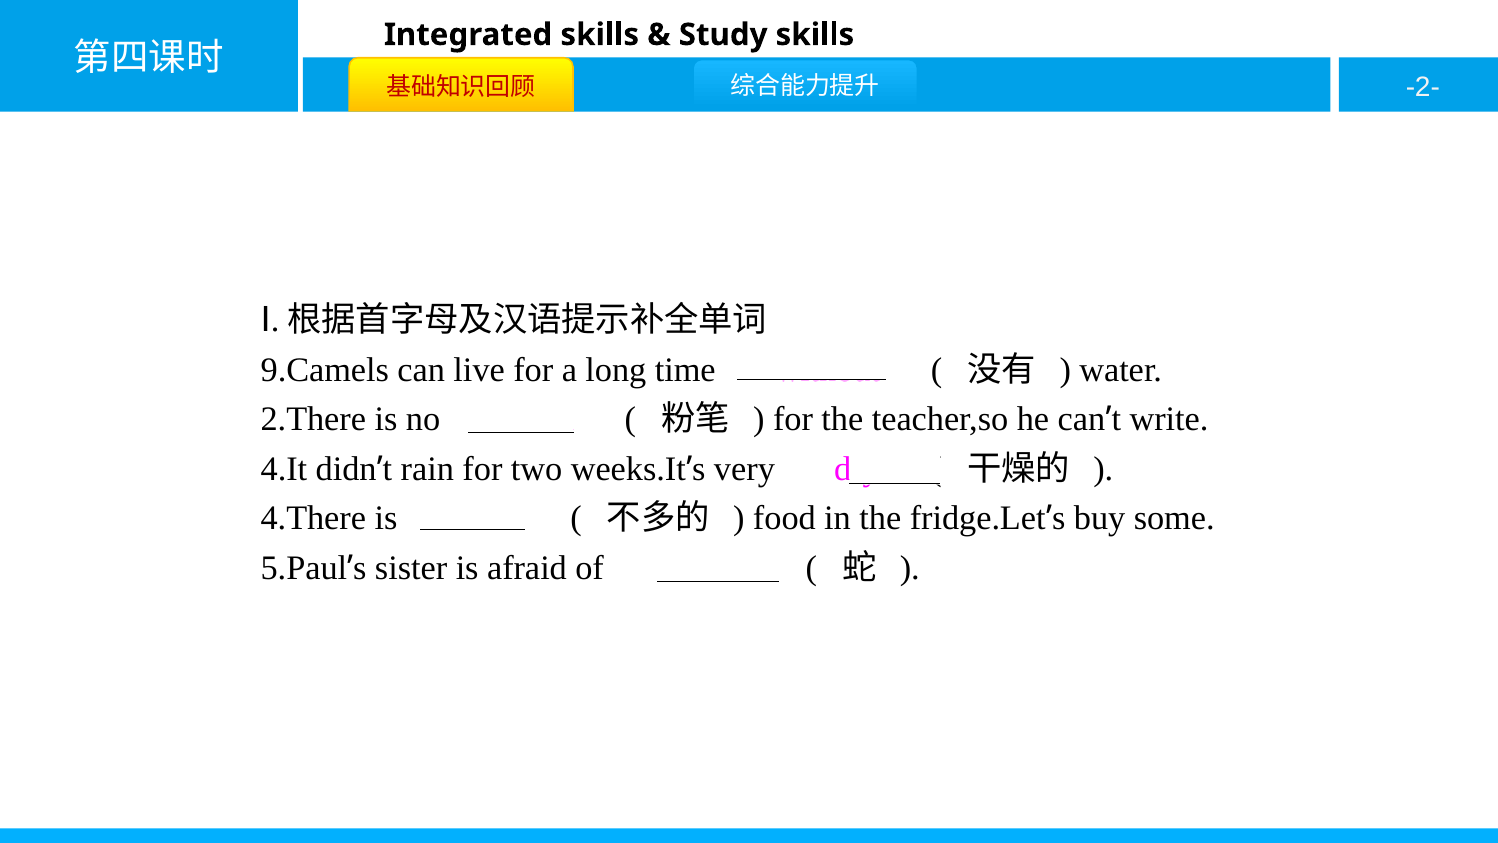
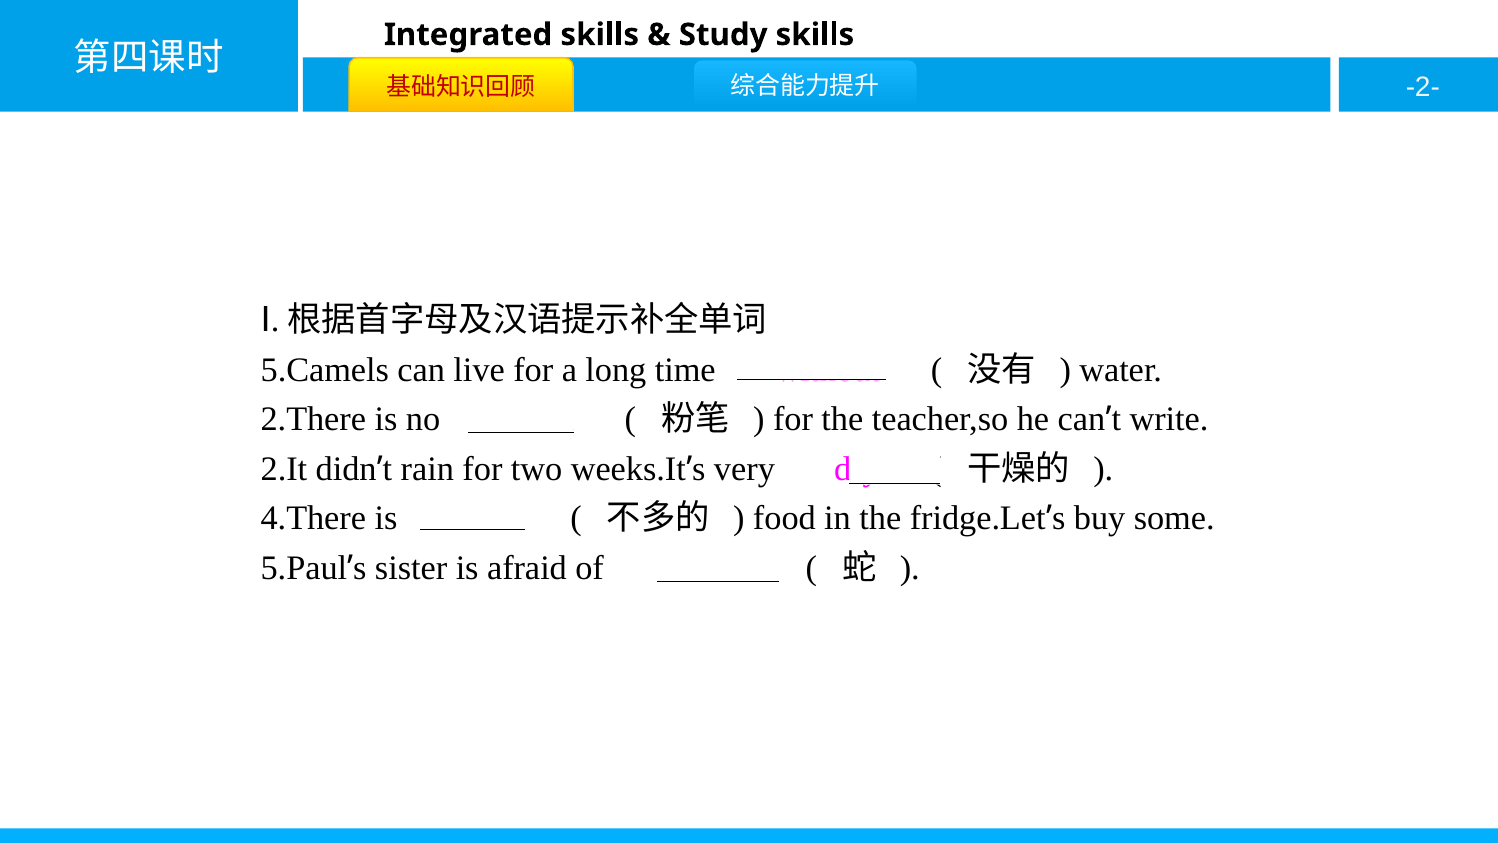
9.Camels: 9.Camels -> 5.Camels (325, 370)
4.It: 4.It -> 2.It (284, 469)
